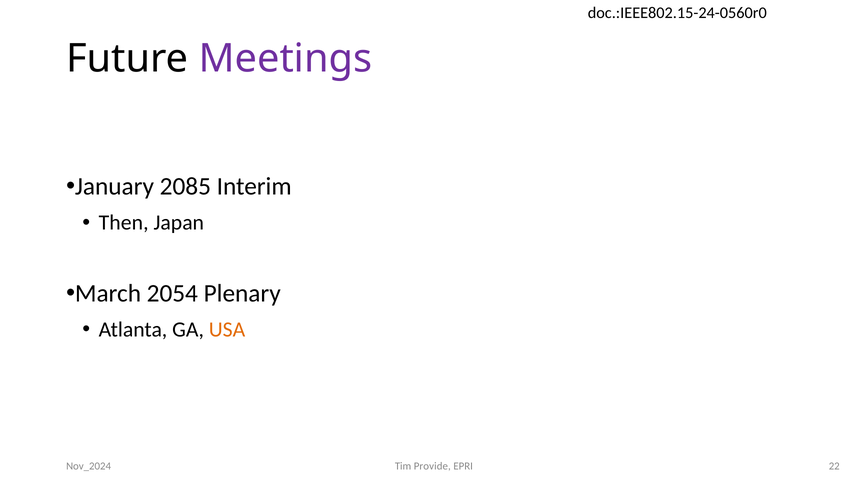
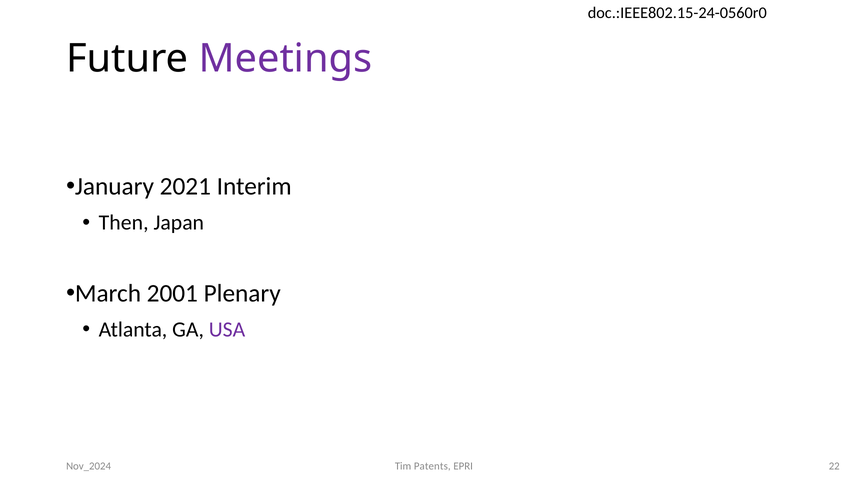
2085: 2085 -> 2021 (185, 187)
2054: 2054 -> 2001 (172, 293)
USA colour: orange -> purple (227, 330)
Provide: Provide -> Patents (432, 466)
